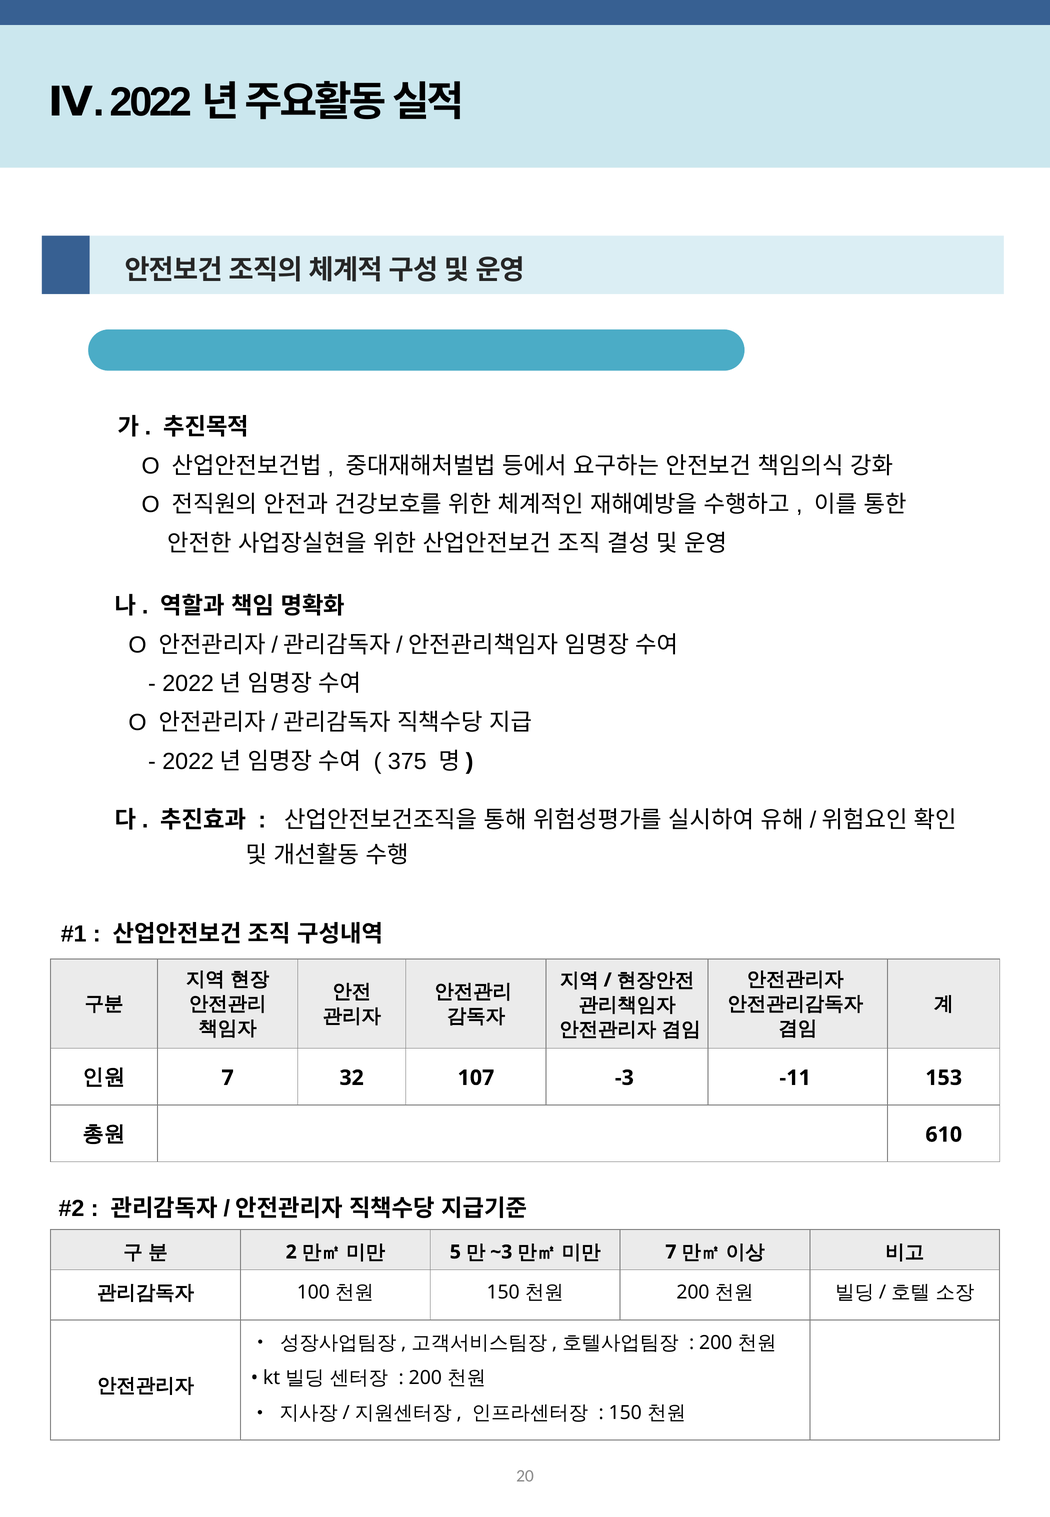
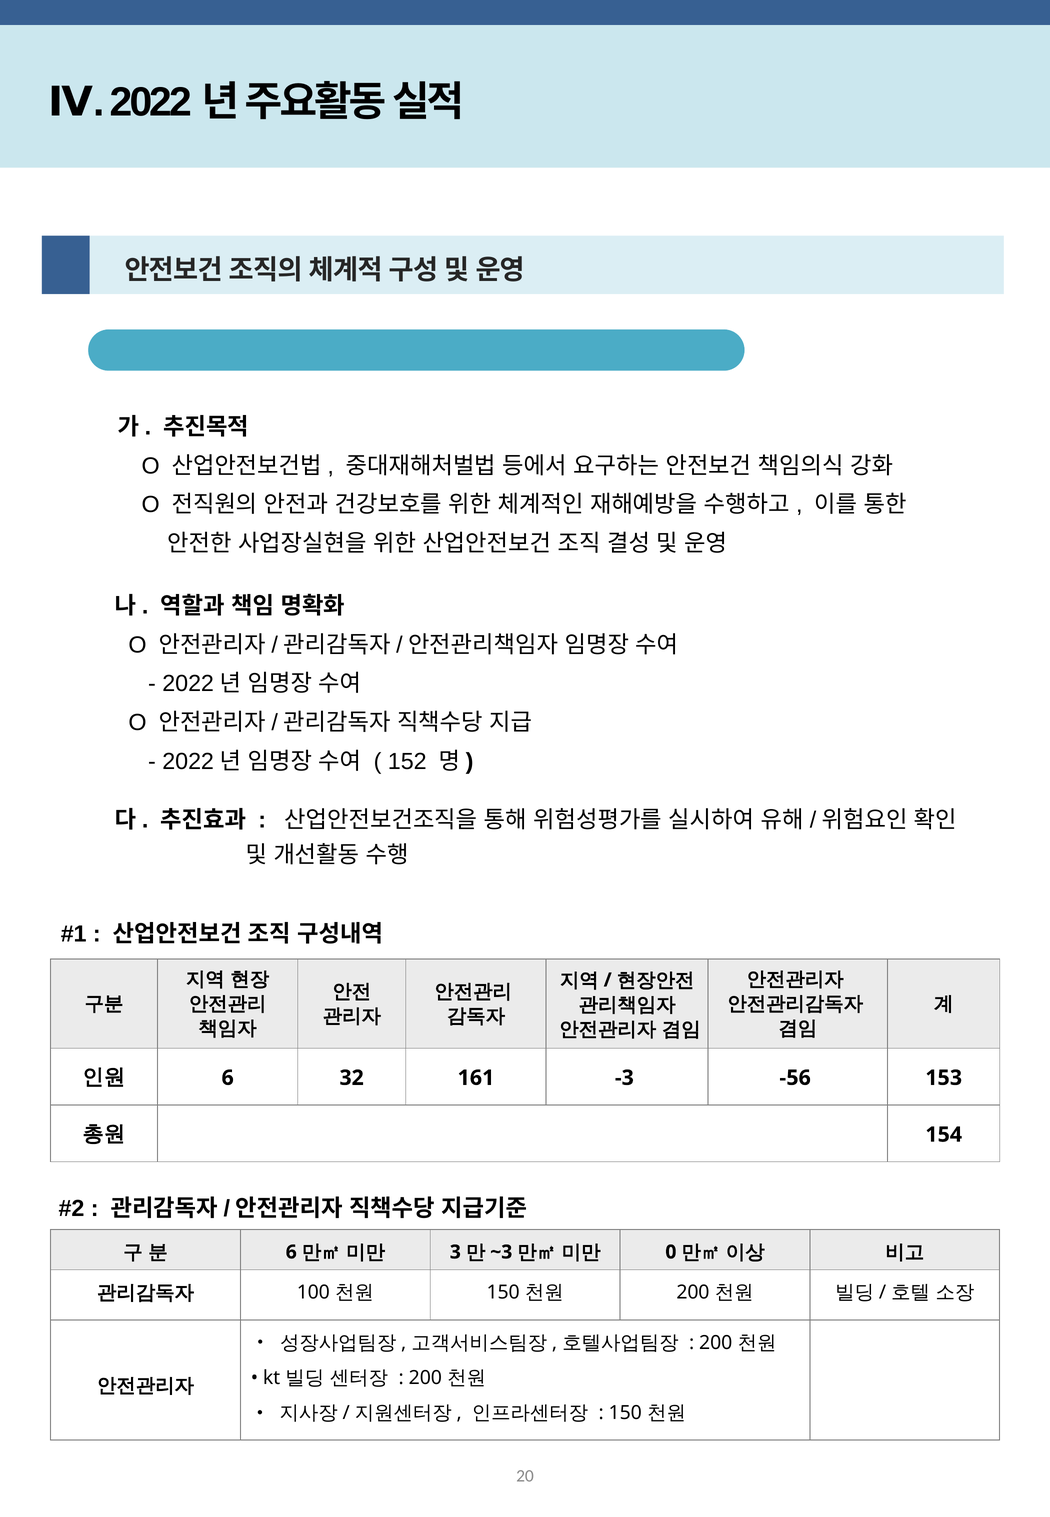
375: 375 -> 152 (407, 761)
7: 7 -> 6 (228, 1078)
107: 107 -> 161 (476, 1078)
-11: -11 -> -56 (795, 1078)
610: 610 -> 154 (944, 1134)
2: 2 -> 6 (291, 1252)
5: 5 -> 3 (455, 1252)
7: 7 -> 0 (671, 1252)
